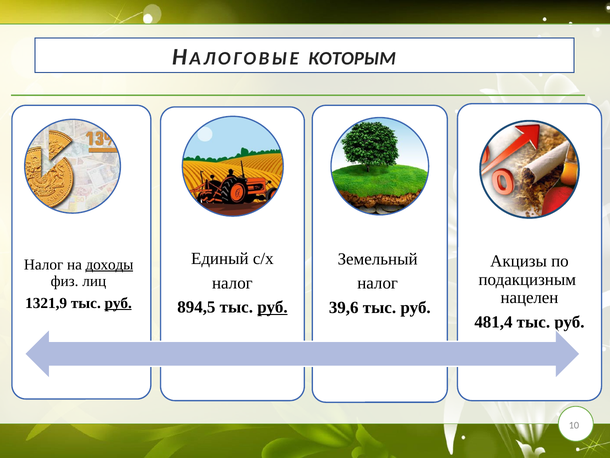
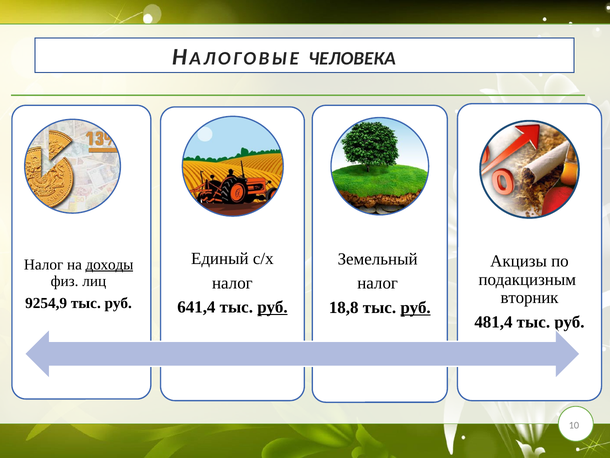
КОТОРЫМ: КОТОРЫМ -> ЧЕЛОВЕКА (352, 58)
нацелен: нацелен -> вторник (530, 298)
1321,9: 1321,9 -> 9254,9 (46, 303)
руб underline: present -> none (118, 303)
894,5: 894,5 -> 641,4 (196, 307)
39,6: 39,6 -> 18,8 (344, 307)
руб underline: none -> present (416, 307)
